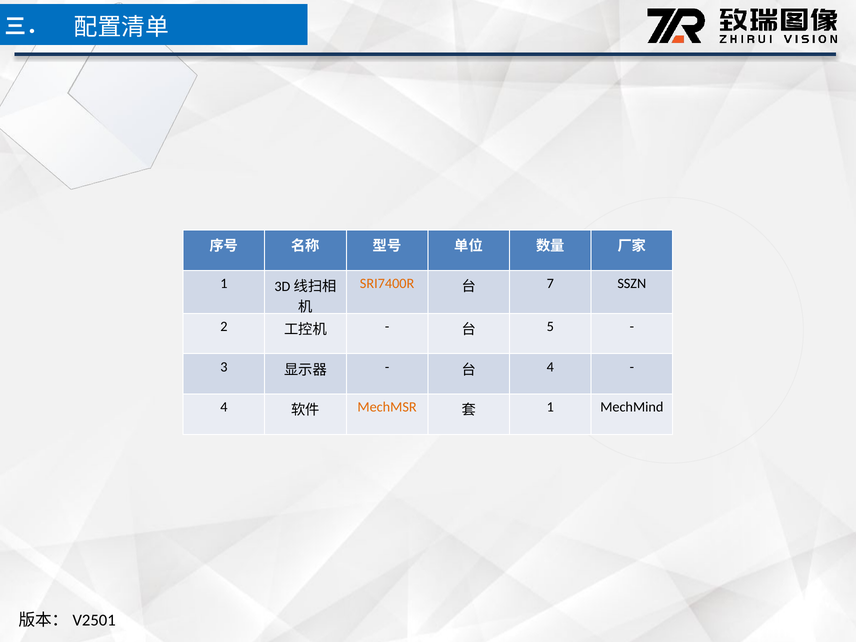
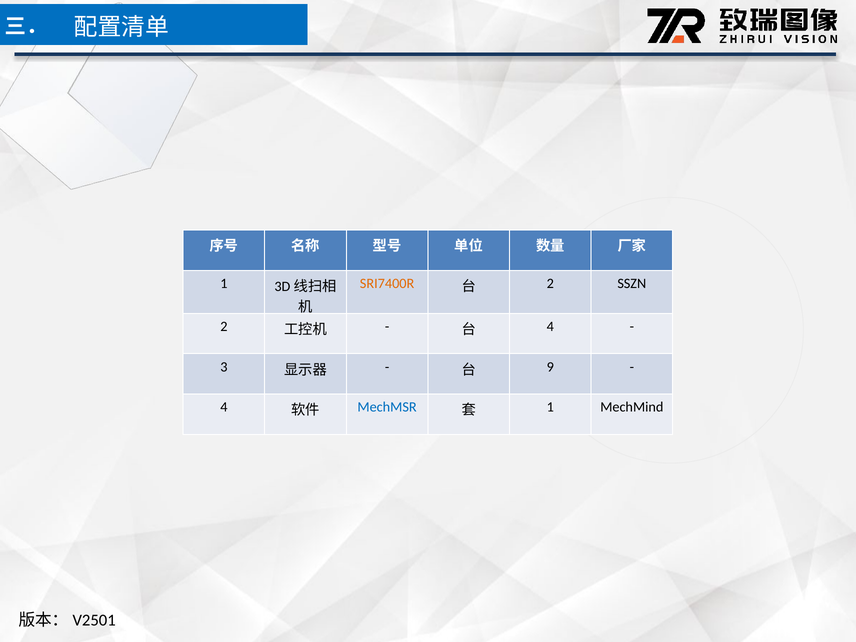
7: 7 -> 2 (550, 284)
5: 5 -> 4 (550, 326)
4: 4 -> 9 (550, 367)
MechMSR colour: orange -> blue (387, 407)
